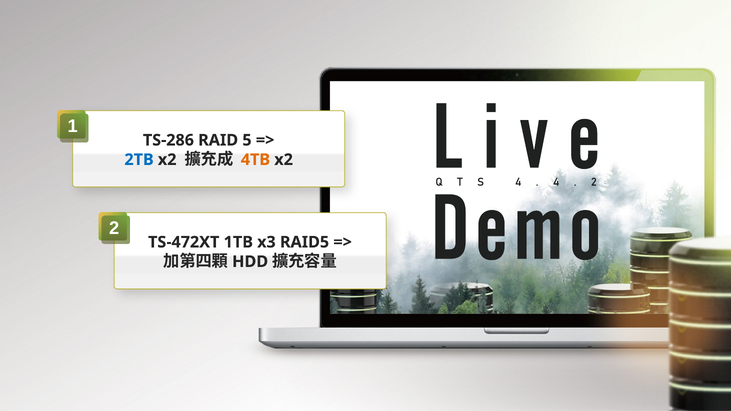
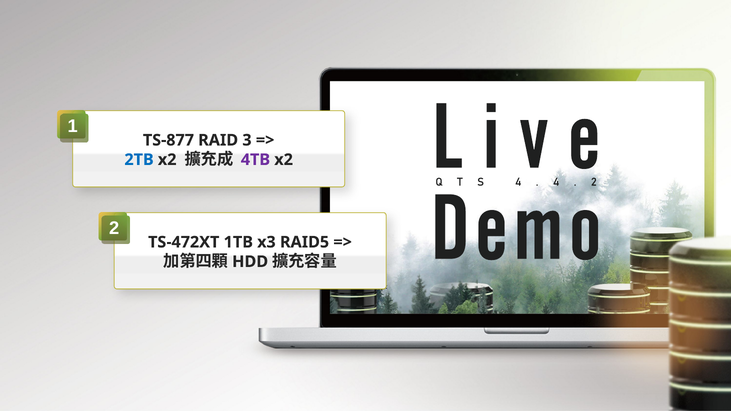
TS-286: TS-286 -> TS-877 (168, 140)
5: 5 -> 3 (247, 140)
4TB colour: orange -> purple (255, 160)
